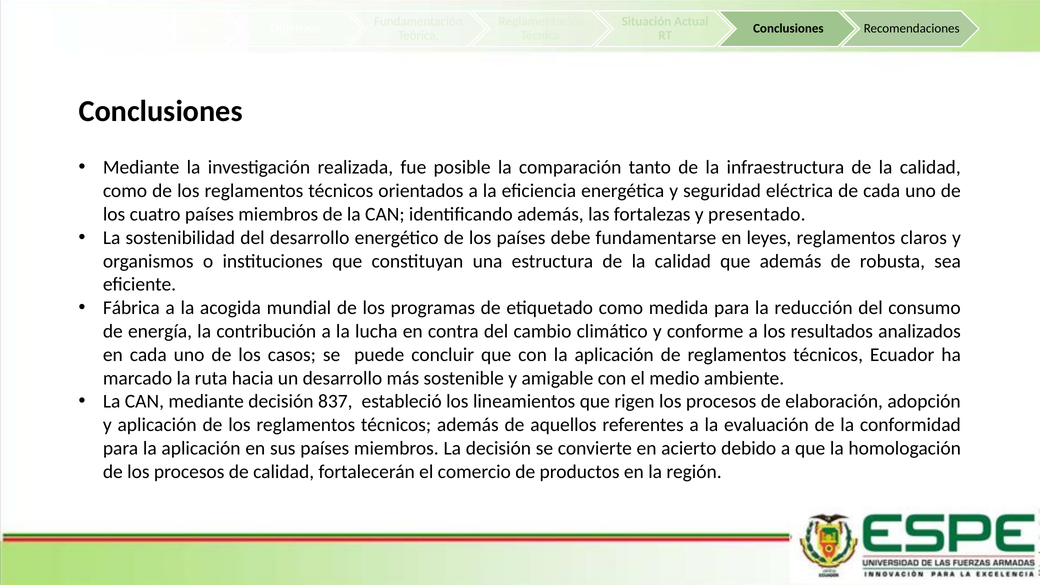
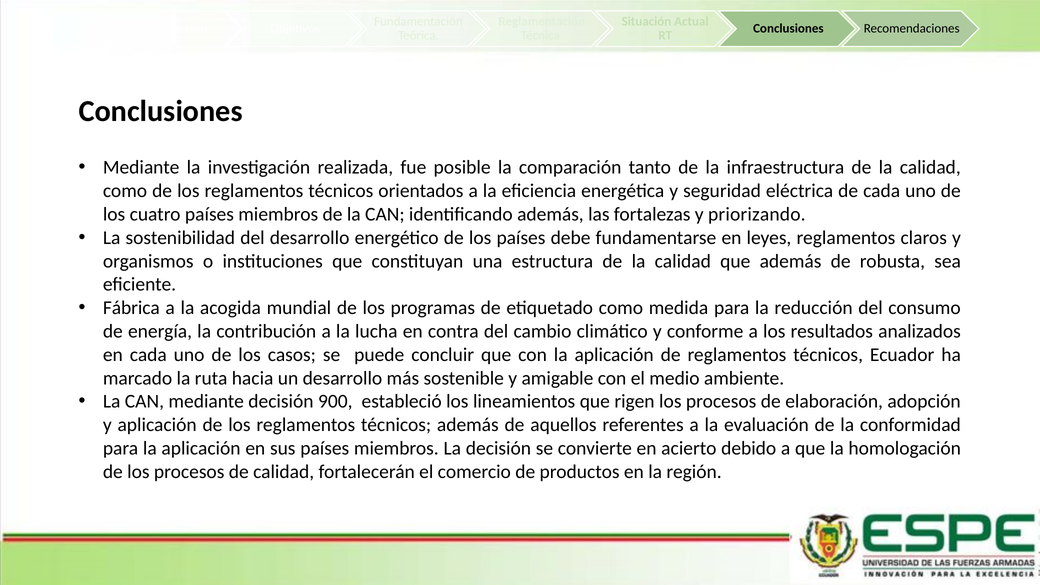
presentado: presentado -> priorizando (757, 214)
837: 837 -> 900 (335, 402)
